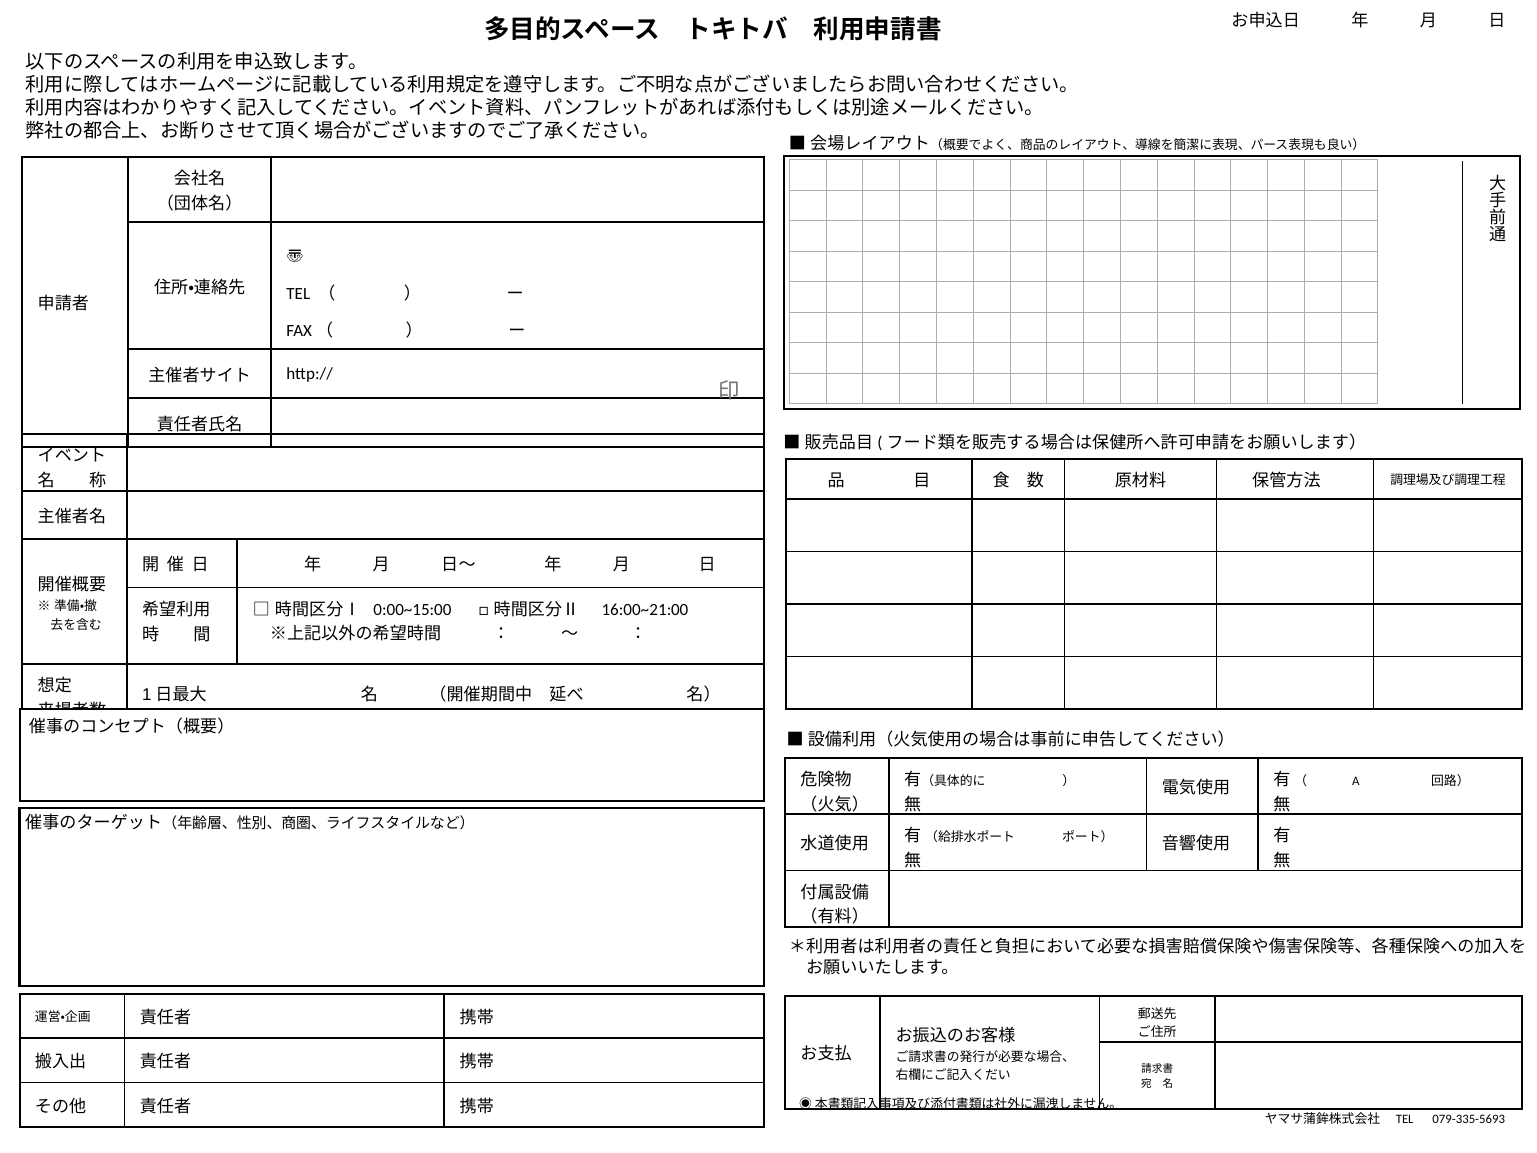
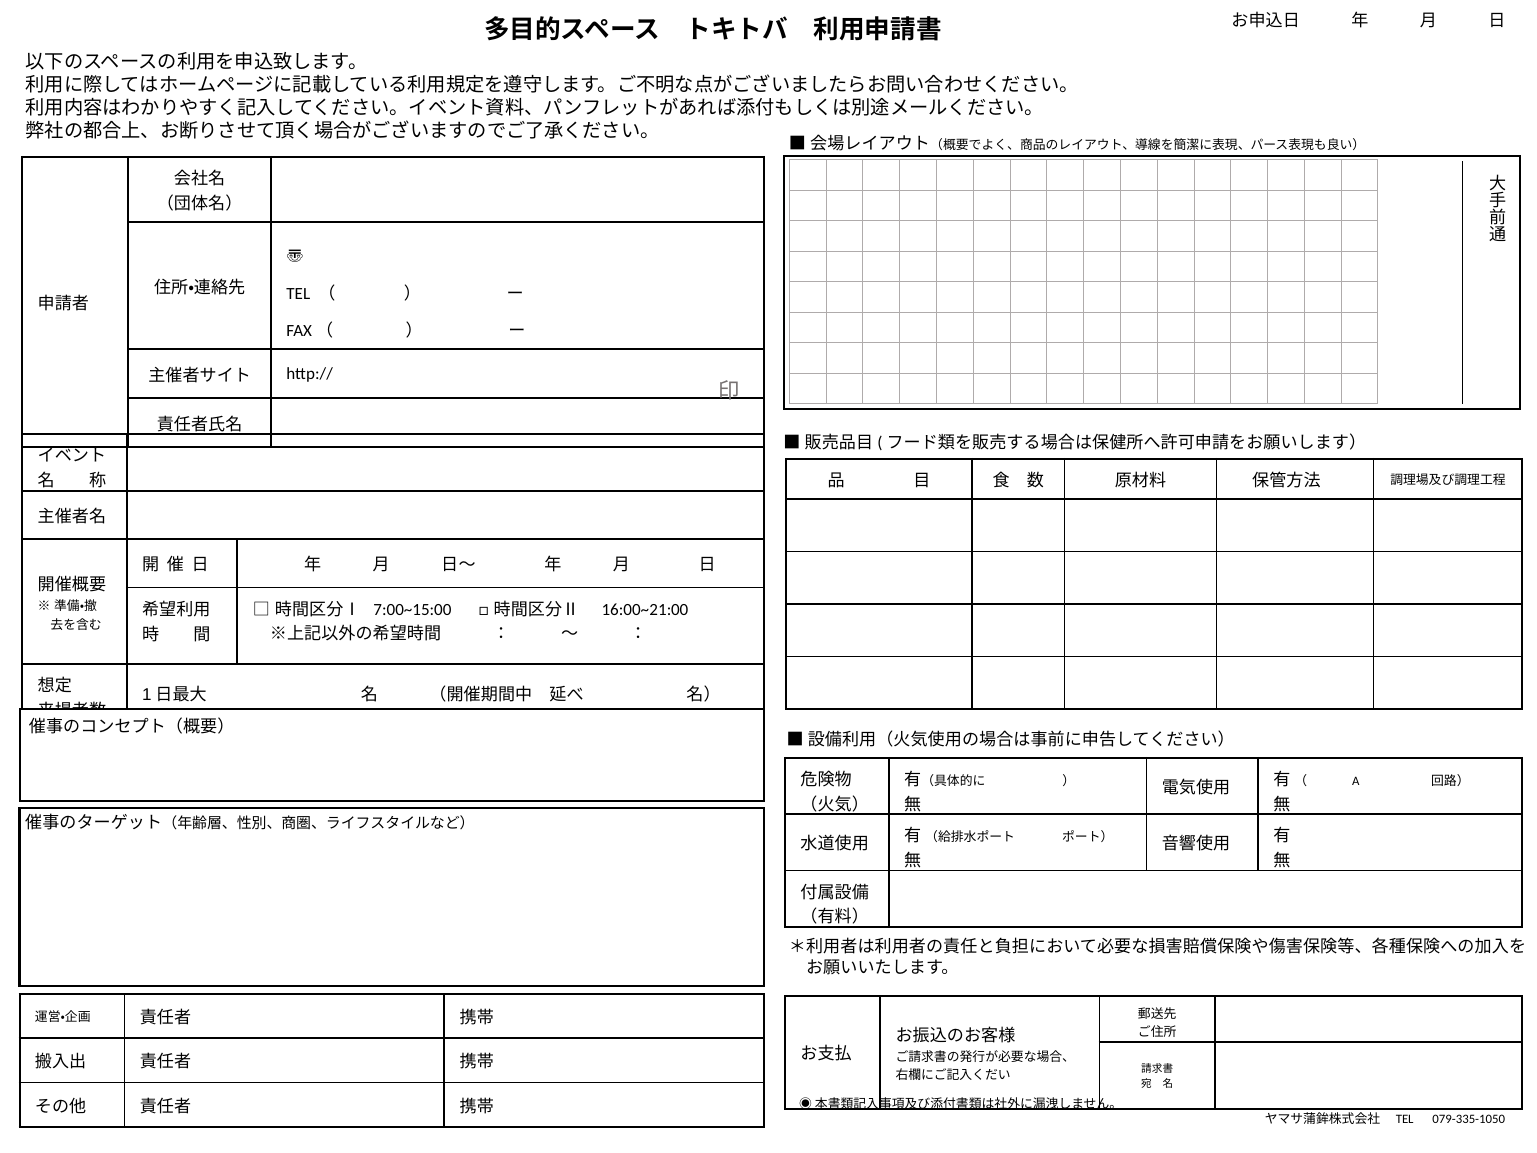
0:00~15:00: 0:00~15:00 -> 7:00~15:00 (412, 609)
079-335-5693: 079-335-5693 -> 079-335-1050 (1469, 1119)
